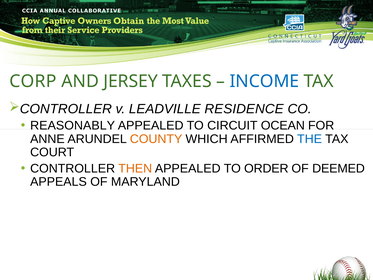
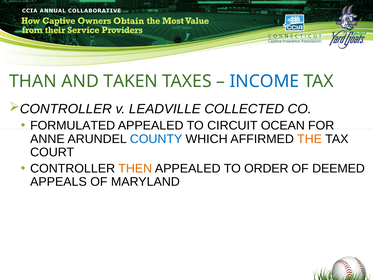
CORP: CORP -> THAN (33, 81)
JERSEY: JERSEY -> TAKEN (131, 81)
RESIDENCE: RESIDENCE -> COLLECTED (244, 109)
REASONABLY: REASONABLY -> FORMULATED (73, 125)
COUNTY colour: orange -> blue (156, 139)
THE colour: blue -> orange (310, 139)
